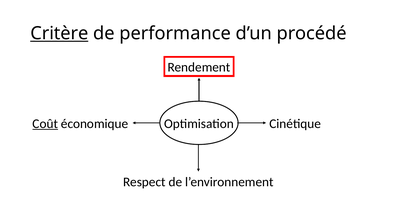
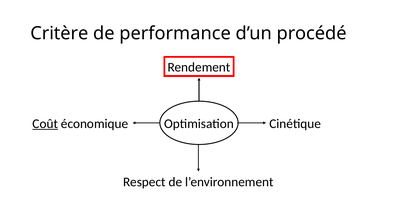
Critère underline: present -> none (59, 33)
